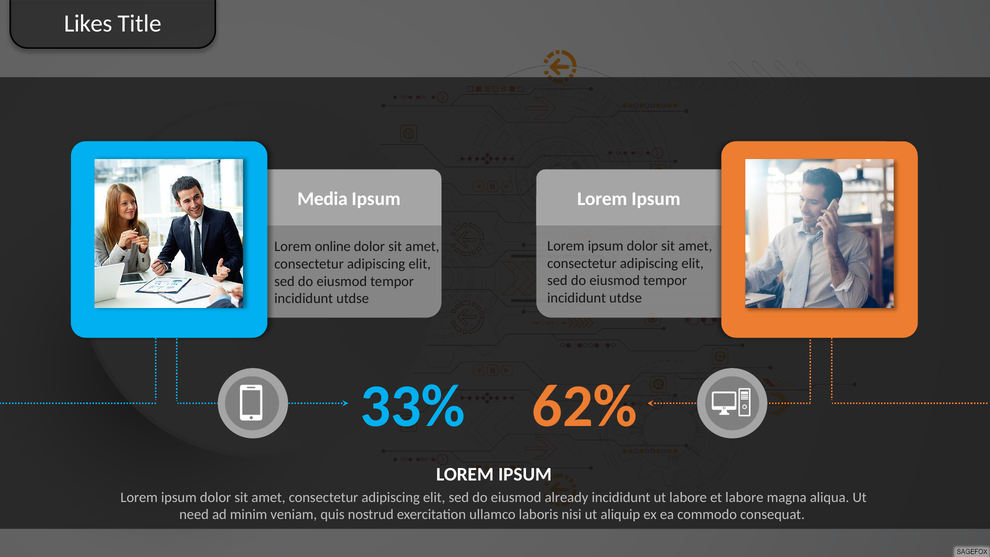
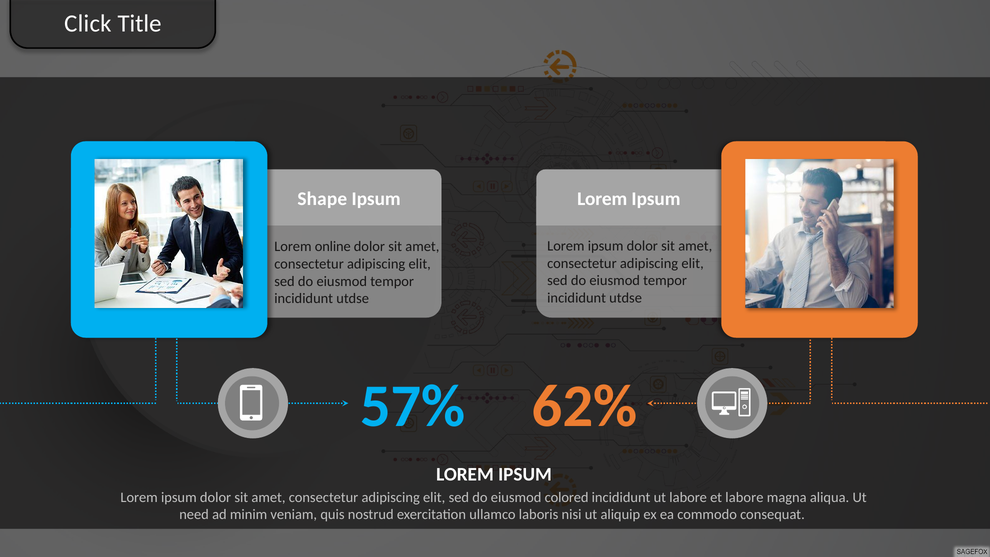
Likes: Likes -> Click (88, 23)
Media: Media -> Shape (322, 199)
33%: 33% -> 57% (413, 406)
already: already -> colored (567, 497)
